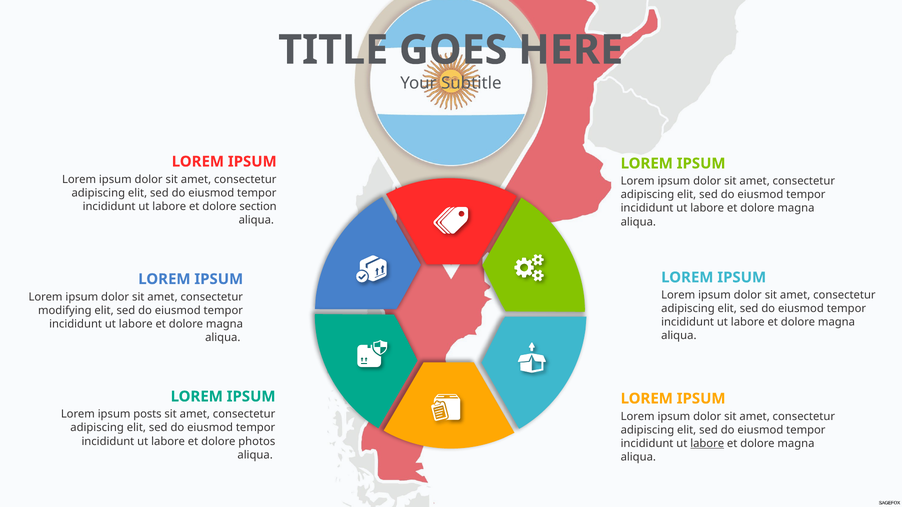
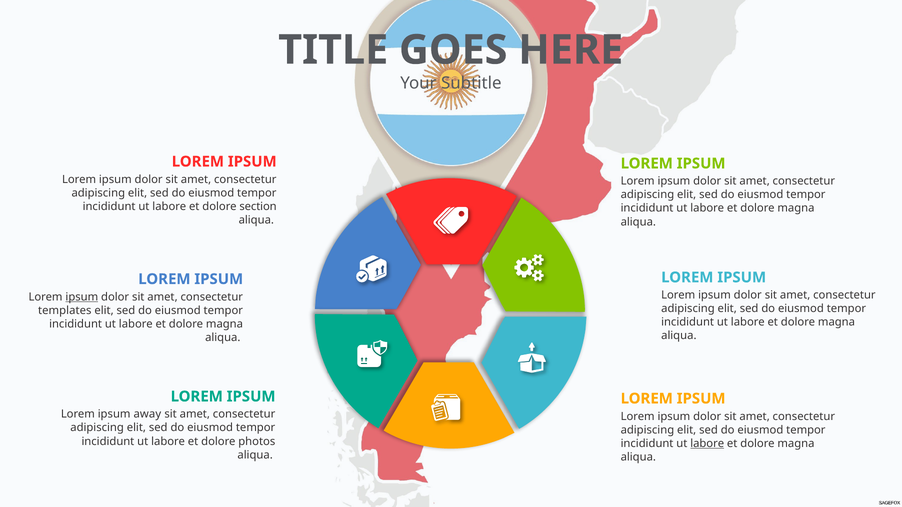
ipsum underline: none -> present (82, 297)
modifying: modifying -> templates (65, 311)
posts: posts -> away (147, 415)
